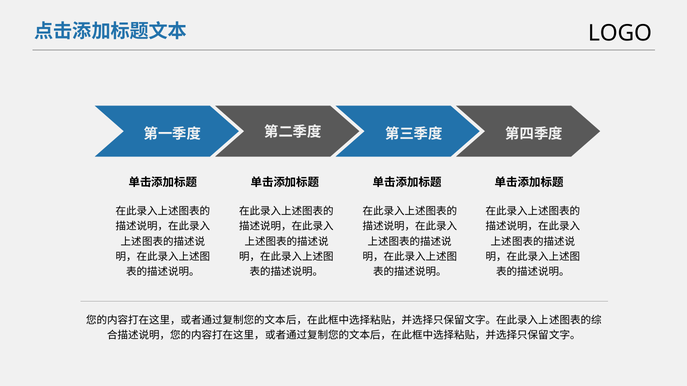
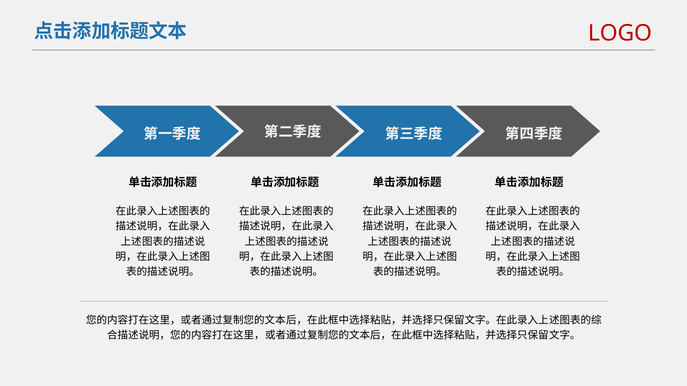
LOGO colour: black -> red (620, 33)
